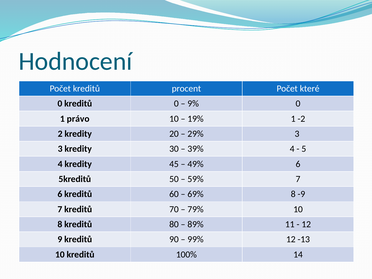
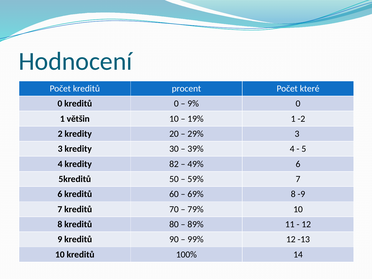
právo: právo -> většin (78, 119)
45: 45 -> 82 (174, 164)
